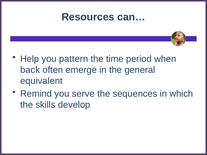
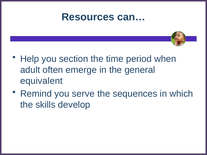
pattern: pattern -> section (74, 59)
back: back -> adult (30, 70)
